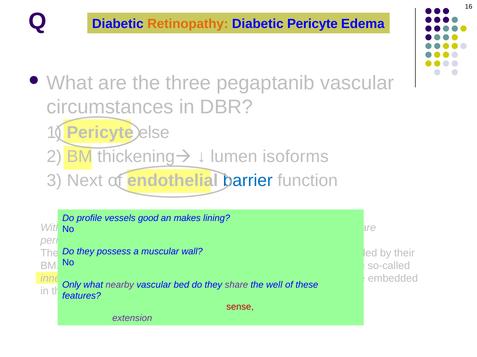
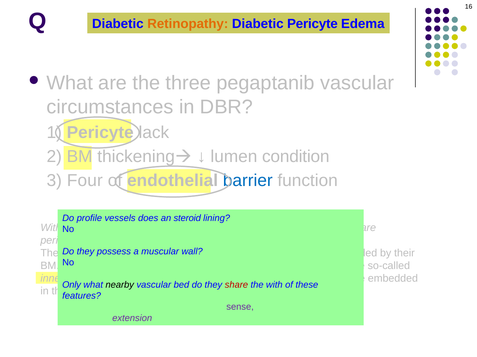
else: else -> lack (154, 133)
isoforms: isoforms -> condition (296, 157)
Next: Next -> Four (85, 181)
good: good -> does (148, 218)
an makes: makes -> steroid (187, 218)
nearby colour: purple -> black (120, 285)
share colour: purple -> red (236, 285)
well: well -> with (274, 285)
sense colour: red -> purple (240, 308)
